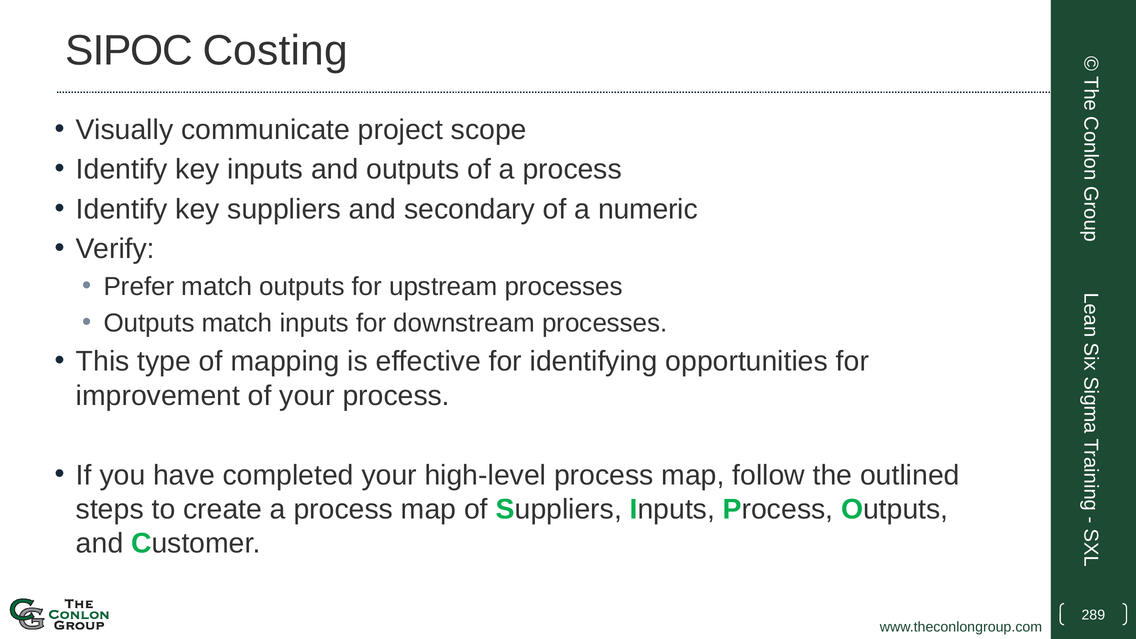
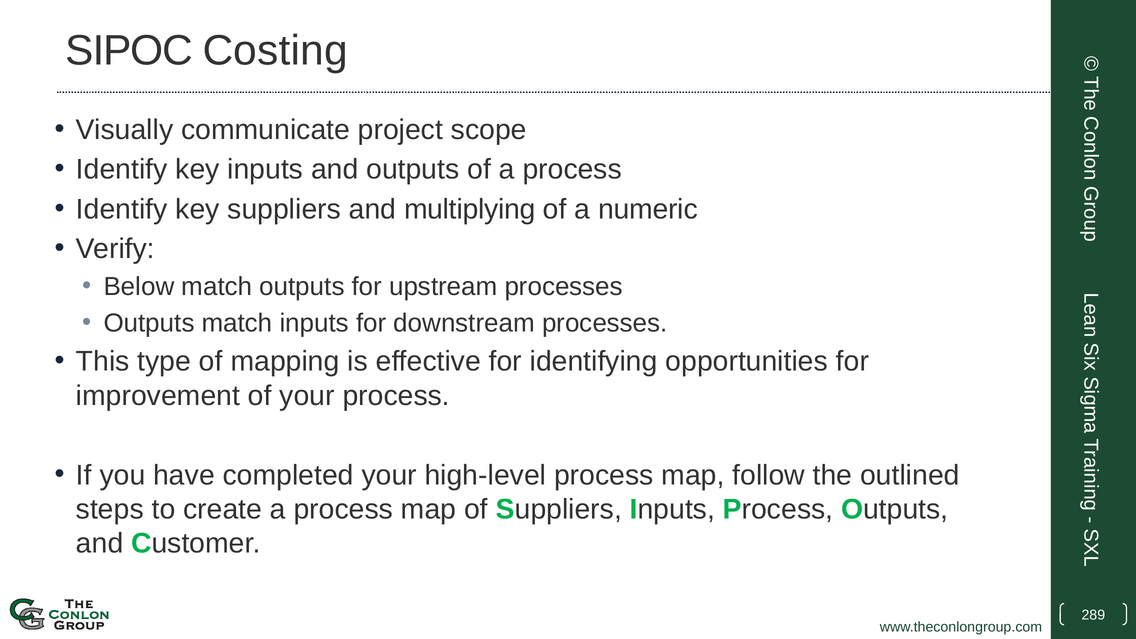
secondary: secondary -> multiplying (470, 209)
Prefer: Prefer -> Below (139, 287)
